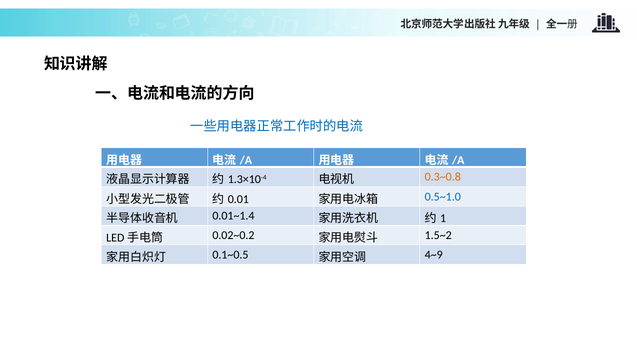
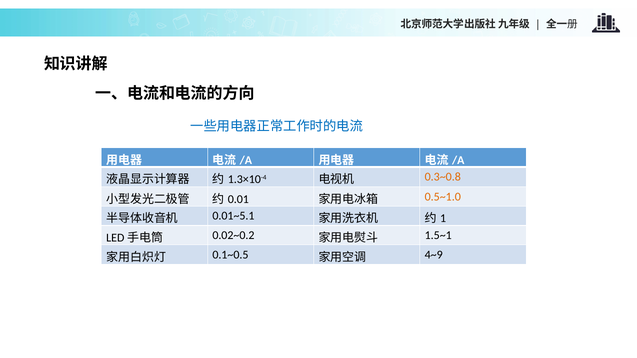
0.5~1.0 colour: blue -> orange (443, 197)
0.01~1.4: 0.01~1.4 -> 0.01~5.1 (233, 216)
1.5~2: 1.5~2 -> 1.5~1 (438, 236)
